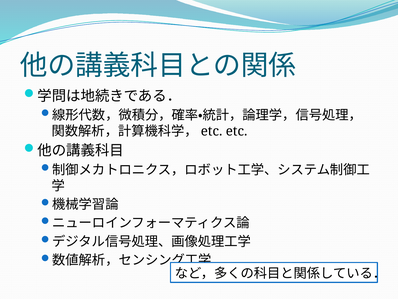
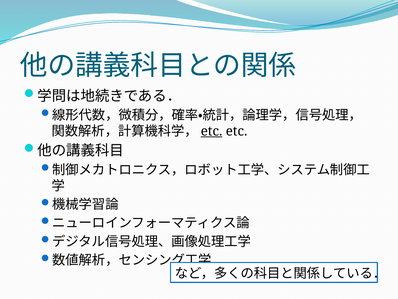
etc underline: none -> present (212, 131)
